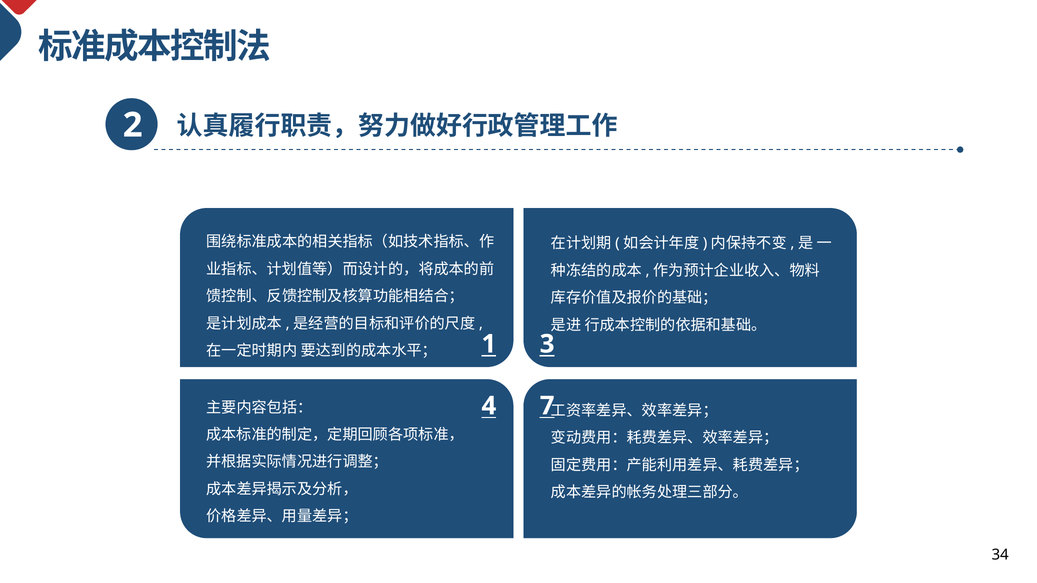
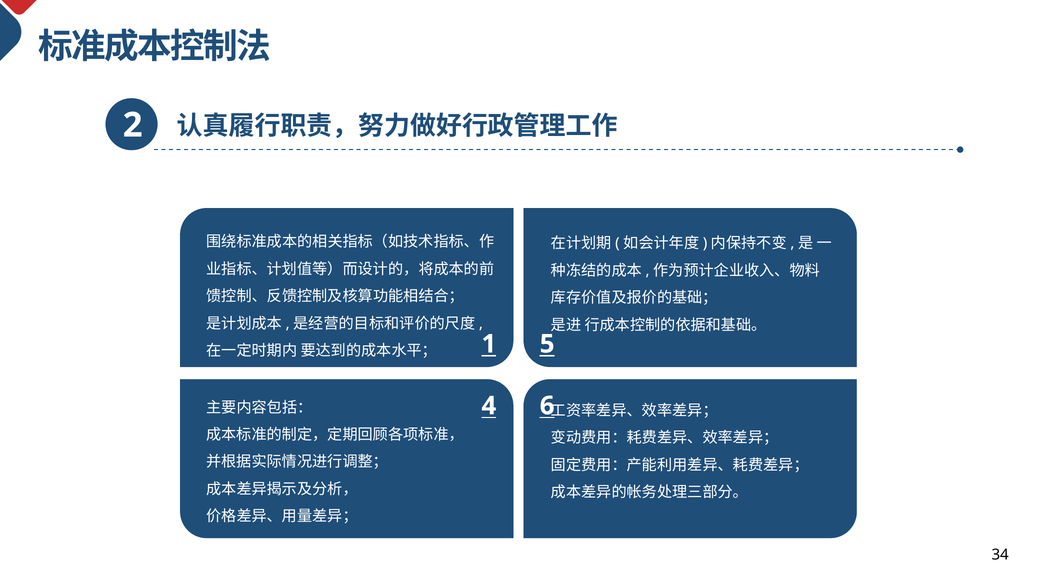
3: 3 -> 5 (547, 344)
7: 7 -> 6 (547, 406)
